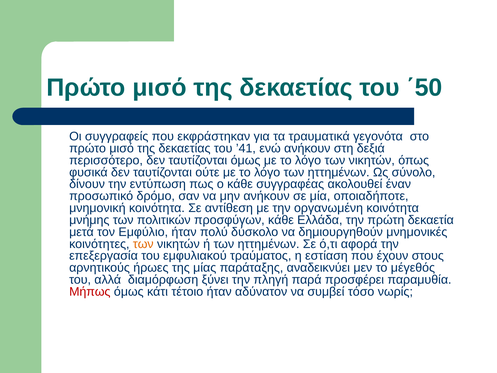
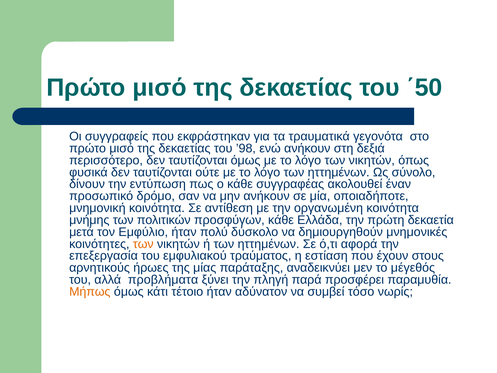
’41: ’41 -> ’98 (246, 148)
διαμόρφωση: διαμόρφωση -> προβλήματα (163, 280)
Μήπως colour: red -> orange (90, 291)
